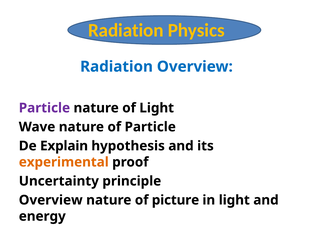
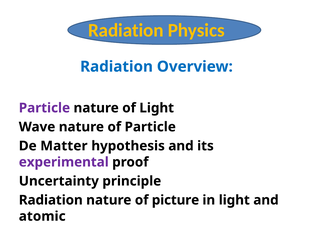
Explain: Explain -> Matter (64, 146)
experimental colour: orange -> purple (64, 162)
Overview: Overview -> Radiation (51, 200)
energy: energy -> atomic (42, 216)
